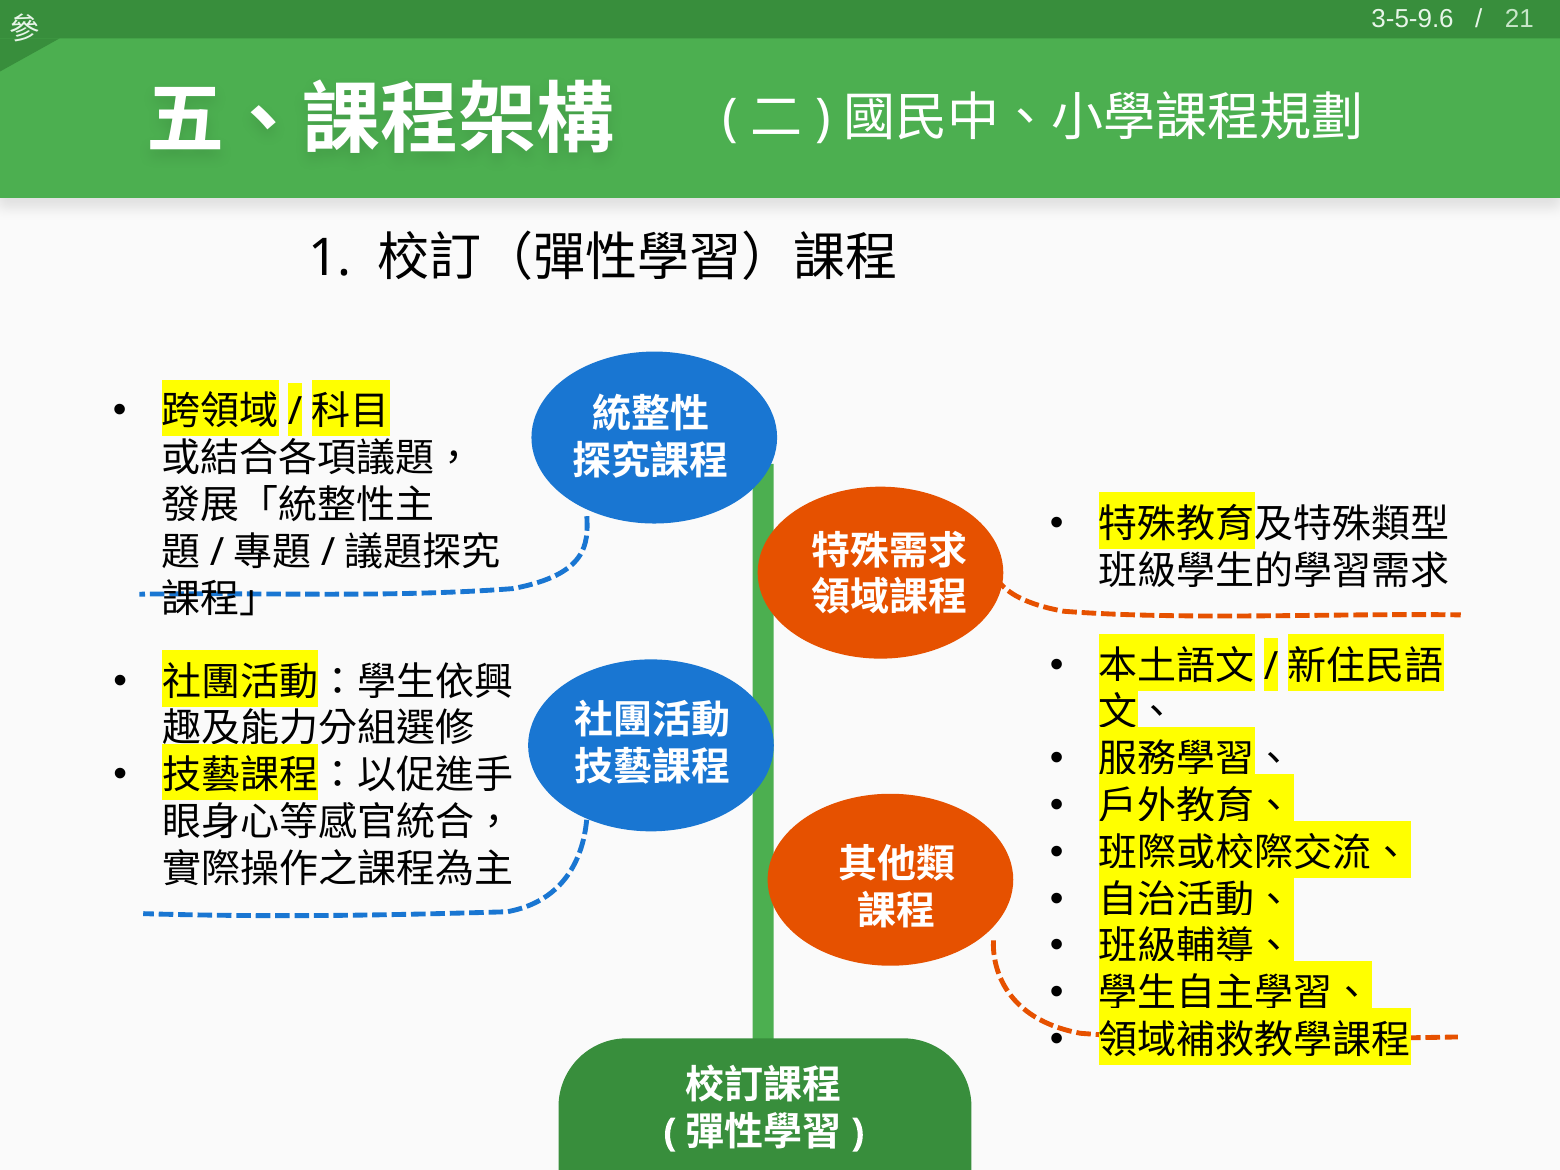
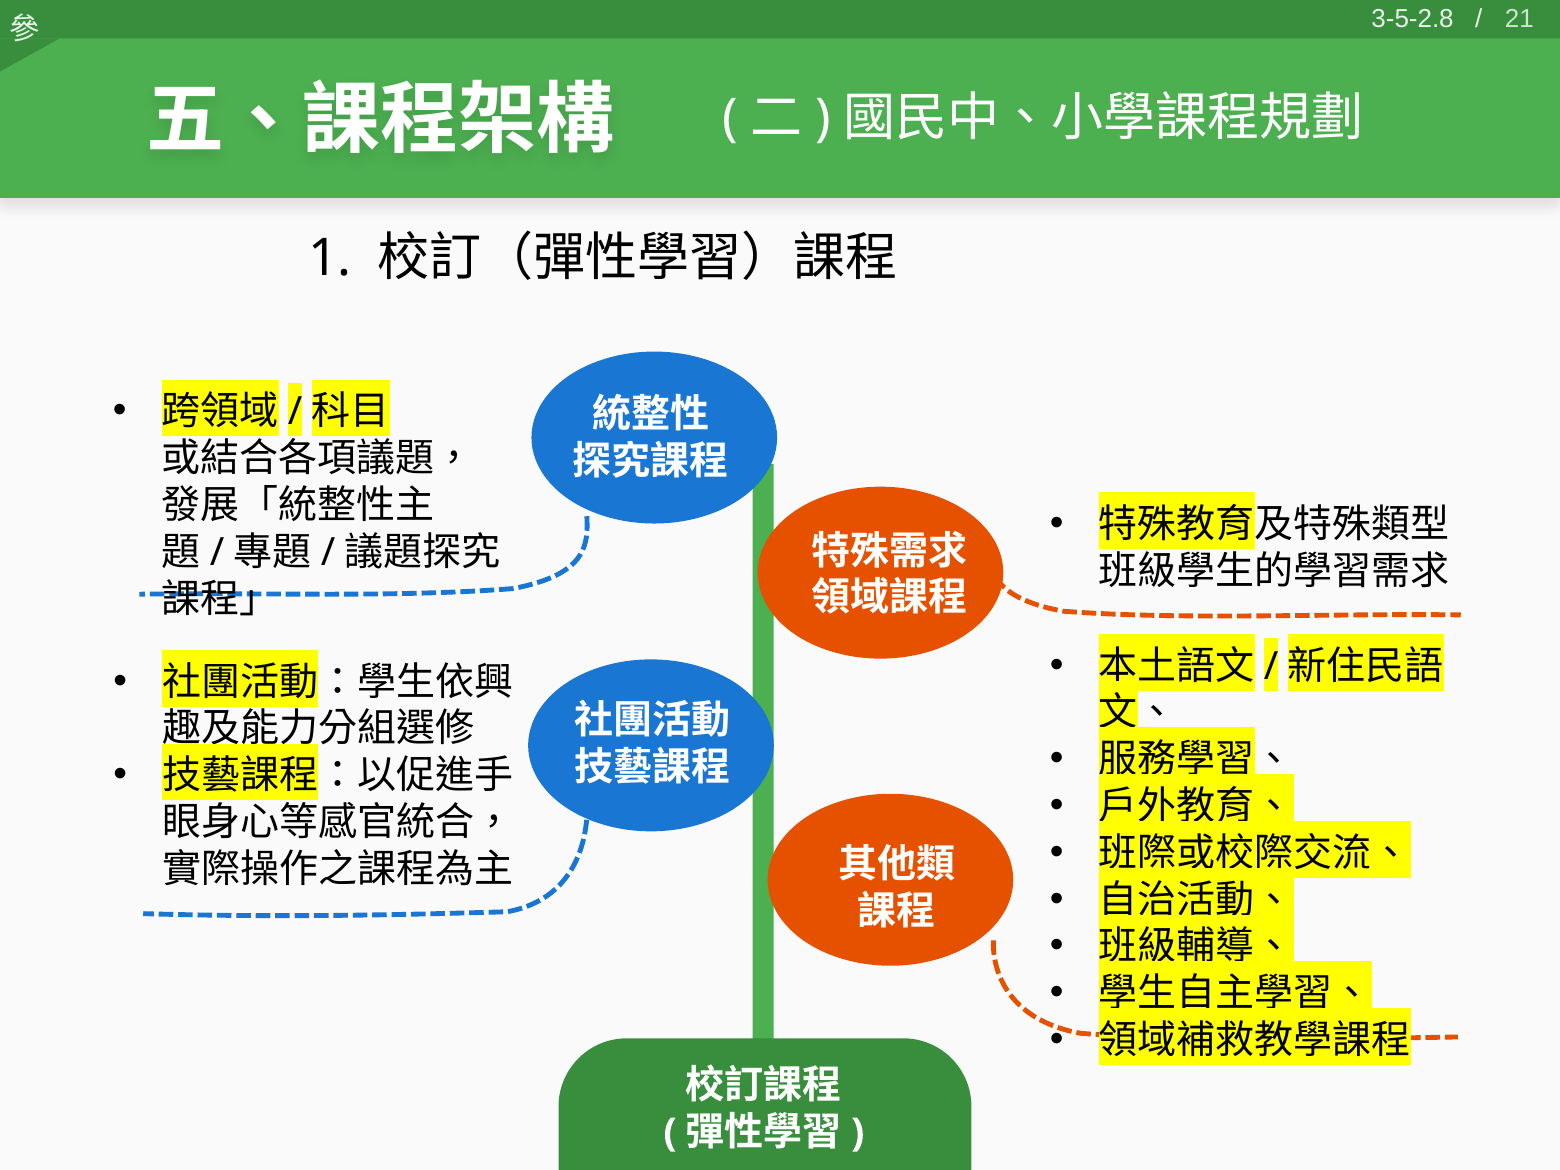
3-5-9.6: 3-5-9.6 -> 3-5-2.8 (1413, 19)
